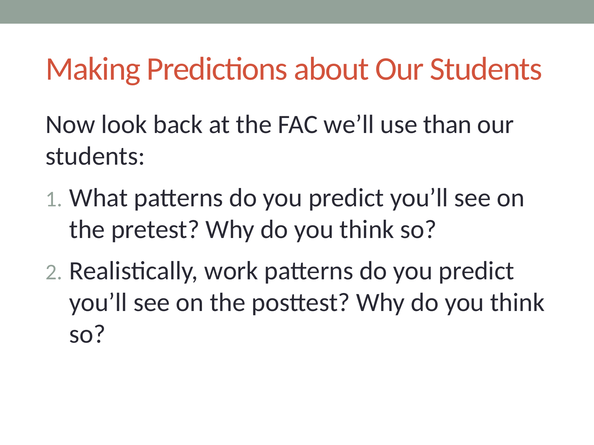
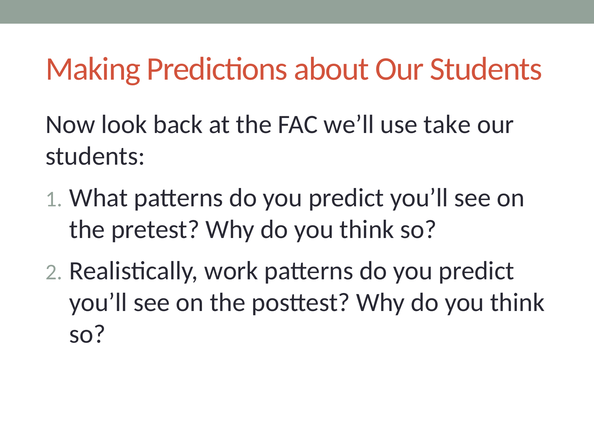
than: than -> take (447, 125)
